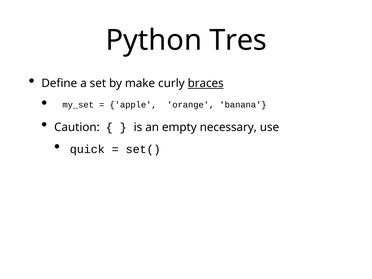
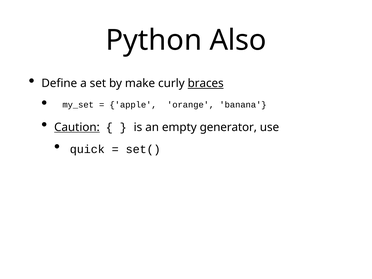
Tres: Tres -> Also (238, 40)
Caution underline: none -> present (77, 127)
necessary: necessary -> generator (228, 127)
